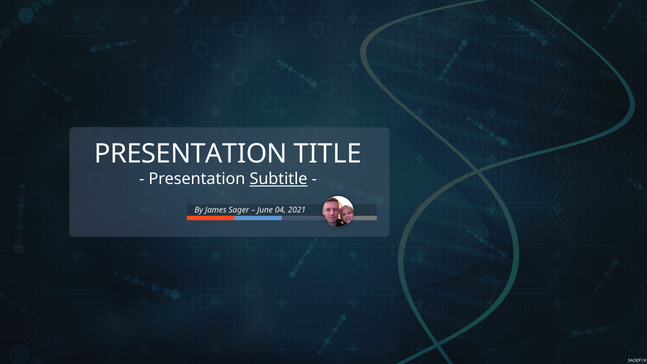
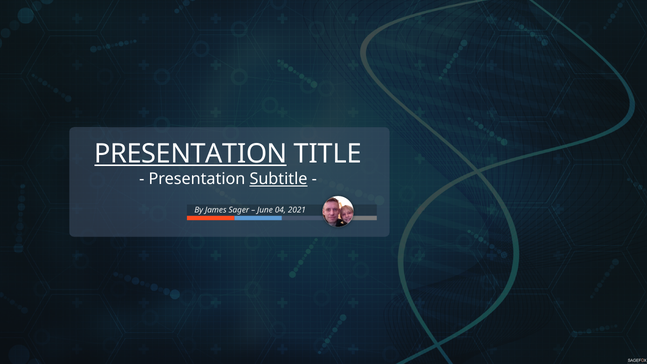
PRESENTATION underline: none -> present (191, 154)
